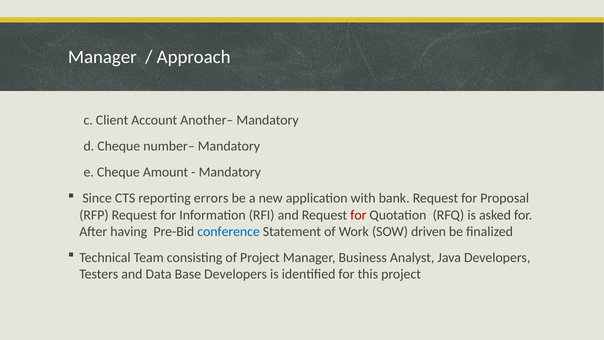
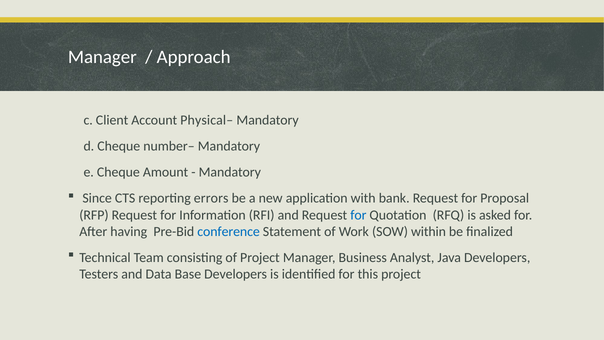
Another–: Another– -> Physical– (207, 120)
for colour: red -> blue (358, 215)
driven: driven -> within (429, 231)
